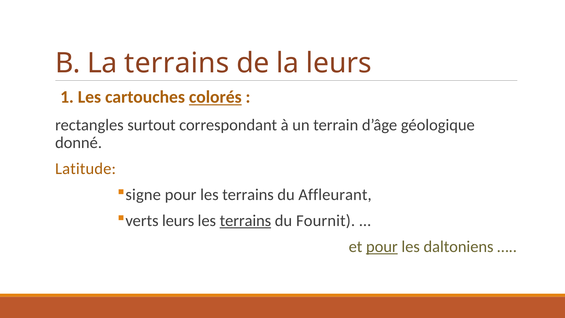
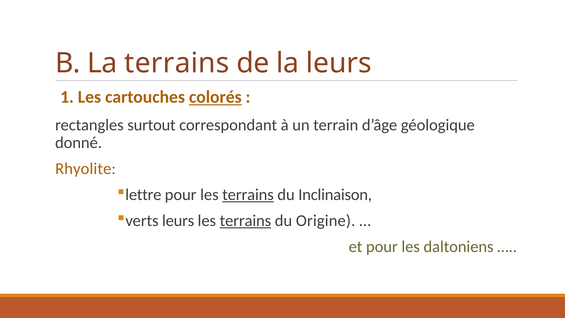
Latitude: Latitude -> Rhyolite (86, 169)
signe: signe -> lettre (143, 195)
terrains underline: none -> present (248, 195)
Affleurant: Affleurant -> Inclinaison (335, 195)
Fournit: Fournit -> Origine (326, 221)
pour underline: present -> none (382, 247)
